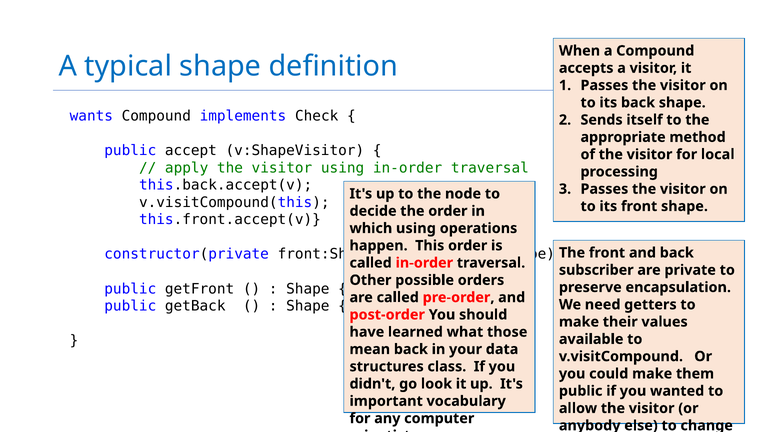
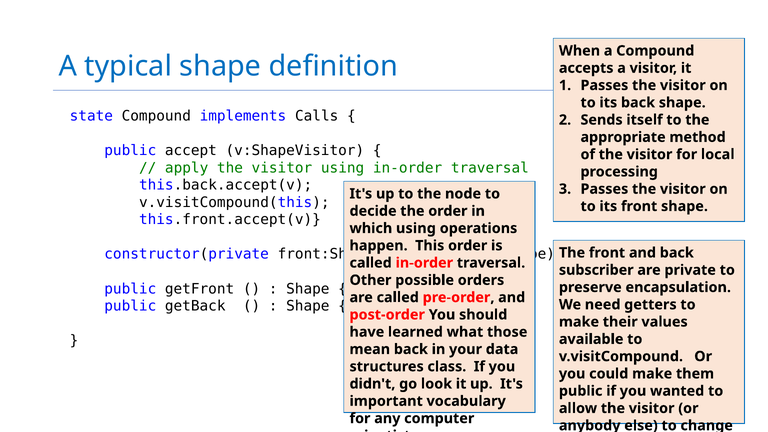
wants: wants -> state (91, 116)
Check: Check -> Calls (317, 116)
